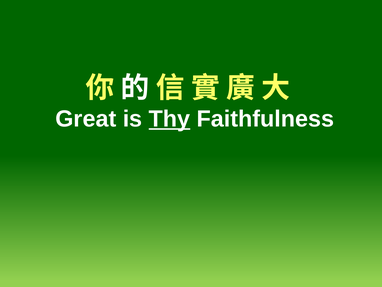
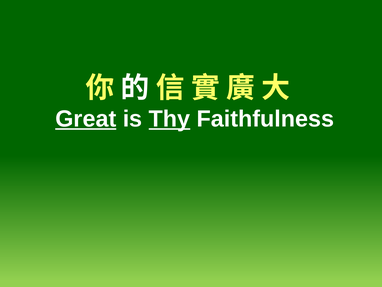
Great underline: none -> present (86, 119)
